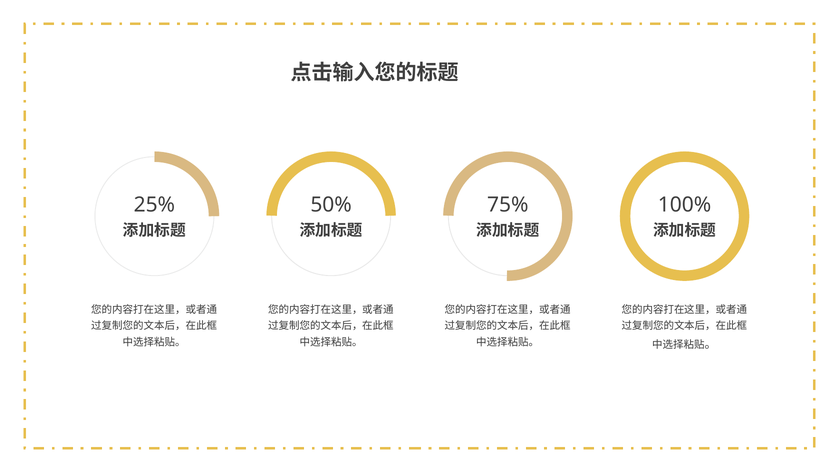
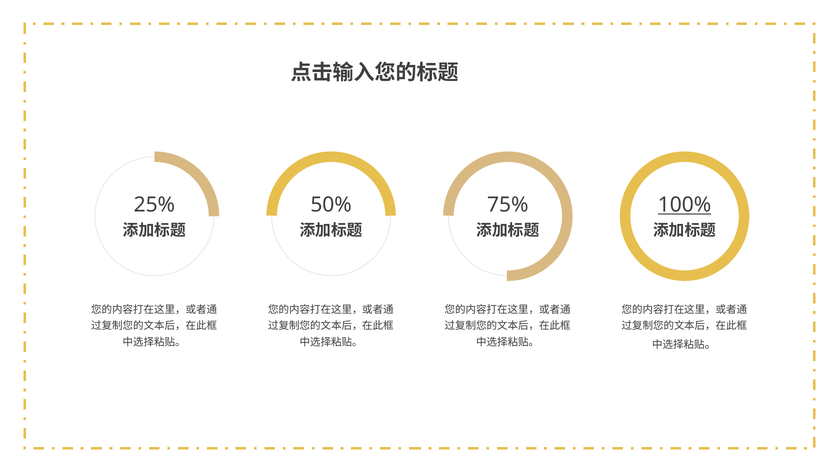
100% underline: none -> present (685, 205)
